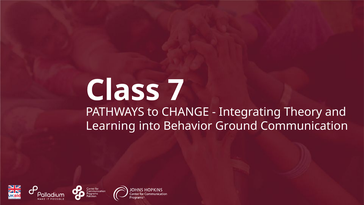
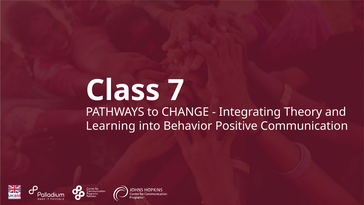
Ground: Ground -> Positive (236, 126)
